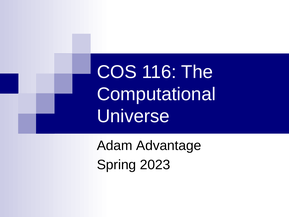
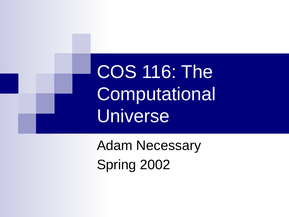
Advantage: Advantage -> Necessary (169, 145)
2023: 2023 -> 2002 (155, 165)
